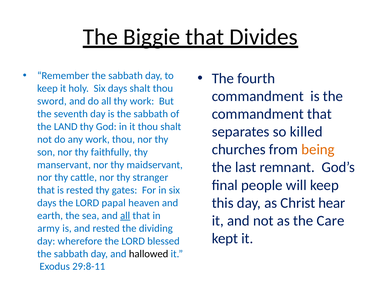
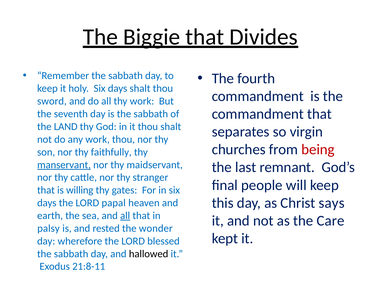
killed: killed -> virgin (306, 132)
being colour: orange -> red (318, 149)
manservant underline: none -> present (64, 165)
is rested: rested -> willing (80, 190)
hear: hear -> says (332, 203)
army: army -> palsy (48, 228)
dividing: dividing -> wonder (156, 228)
29:8-11: 29:8-11 -> 21:8-11 (89, 266)
